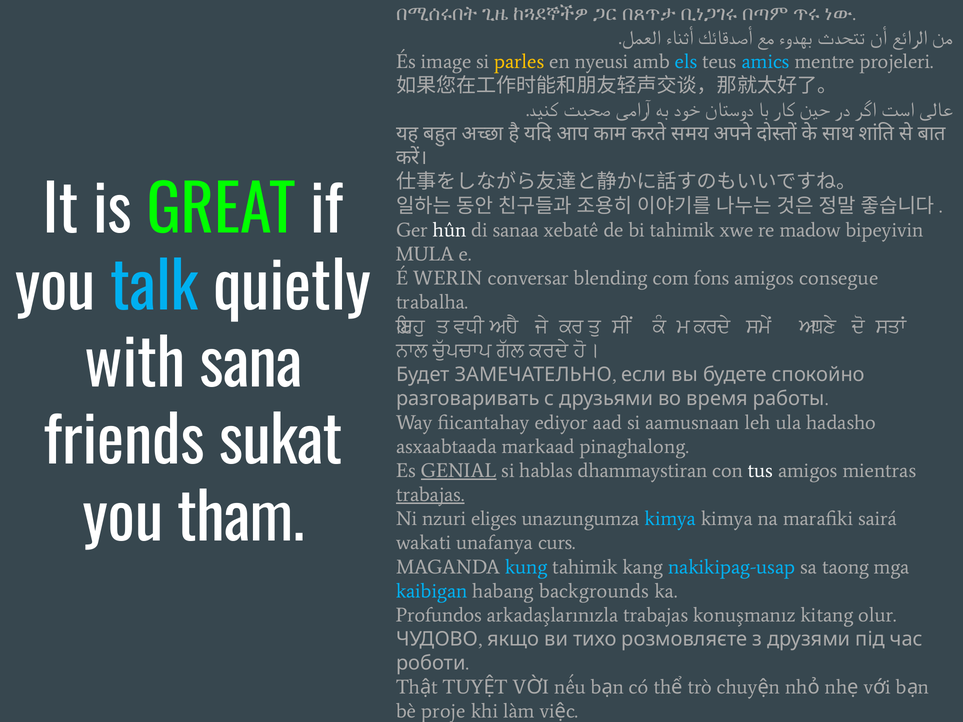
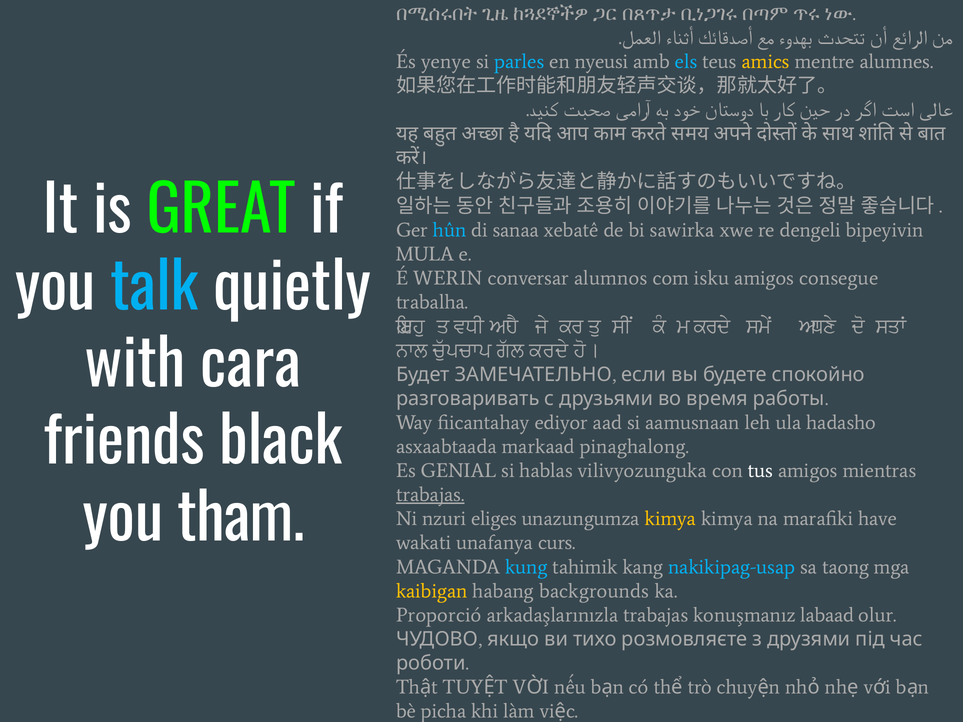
image: image -> yenye (446, 62)
parles colour: yellow -> light blue (519, 62)
amics colour: light blue -> yellow (766, 62)
projeleri: projeleri -> alumnes (897, 62)
hûn colour: white -> light blue (450, 230)
bi tahimik: tahimik -> sawirka (682, 230)
madow: madow -> dengeli (810, 230)
blending: blending -> alumnos (611, 278)
fons: fons -> isku (712, 278)
sana: sana -> cara (251, 366)
sukat: sukat -> black (281, 443)
GENIAL underline: present -> none (459, 471)
dhammaystiran: dhammaystiran -> vilivyozunguka (642, 471)
kimya colour: light blue -> yellow (670, 519)
sairá: sairá -> have (878, 519)
kaibigan colour: light blue -> yellow (432, 591)
Profundos: Profundos -> Proporció (439, 615)
kitang: kitang -> labaad (827, 615)
proje: proje -> picha (444, 712)
